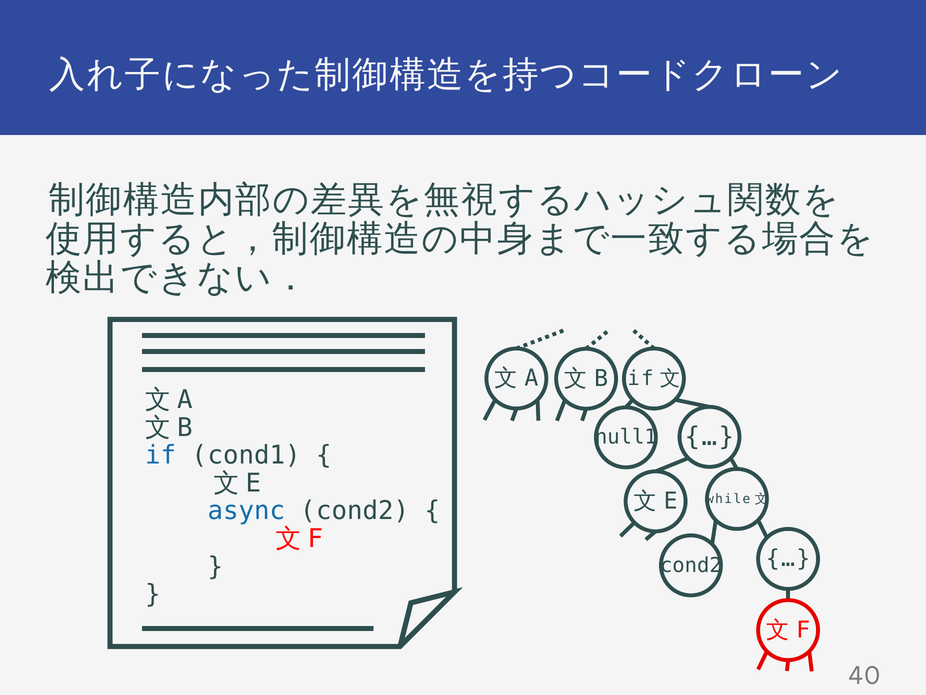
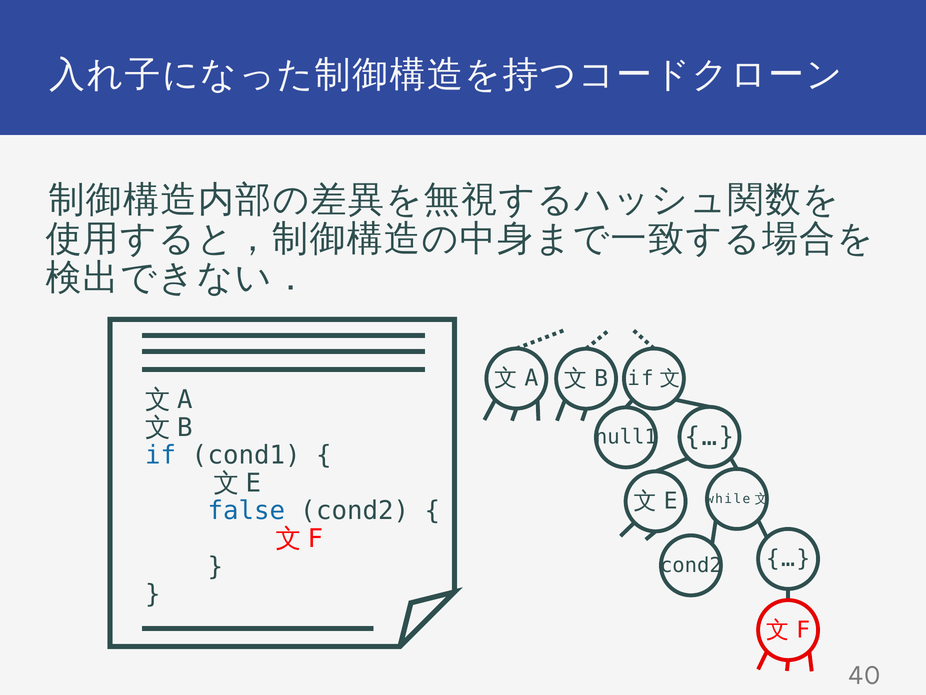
async: async -> false (246, 511)
